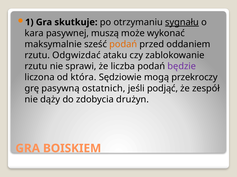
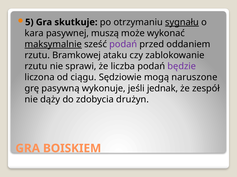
1: 1 -> 5 (29, 22)
maksymalnie underline: none -> present (53, 44)
podań colour: orange -> purple (123, 44)
Odgwizdać: Odgwizdać -> Bramkowej (77, 55)
która: która -> ciągu (84, 78)
przekroczy: przekroczy -> naruszone (194, 78)
ostatnich: ostatnich -> wykonuje (104, 89)
podjąć: podjąć -> jednak (163, 89)
